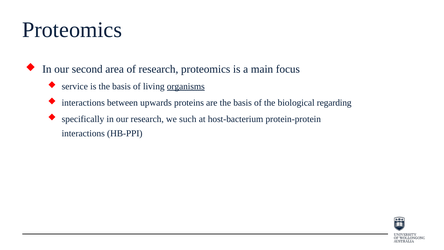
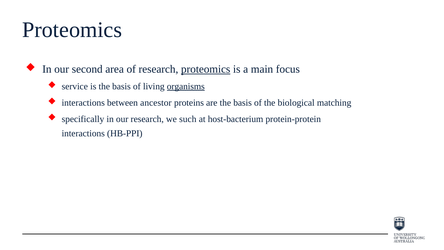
proteomics underline: none -> present (206, 69)
upwards: upwards -> ancestor (156, 103)
regarding: regarding -> matching (334, 103)
